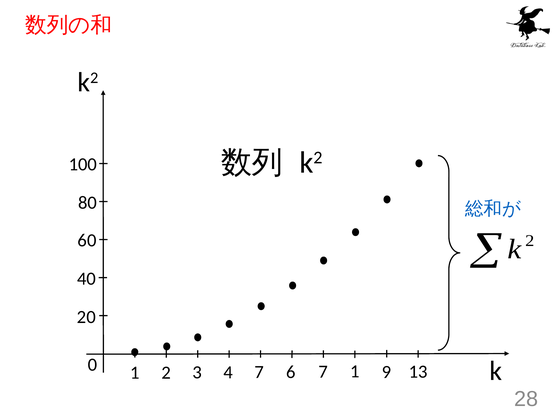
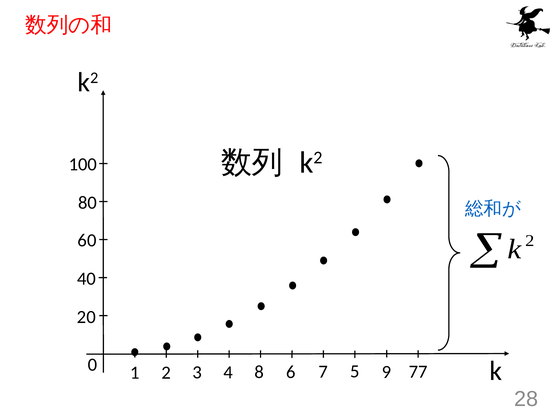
4 7: 7 -> 8 (259, 372)
7 1: 1 -> 5 (355, 372)
13: 13 -> 77 (418, 372)
